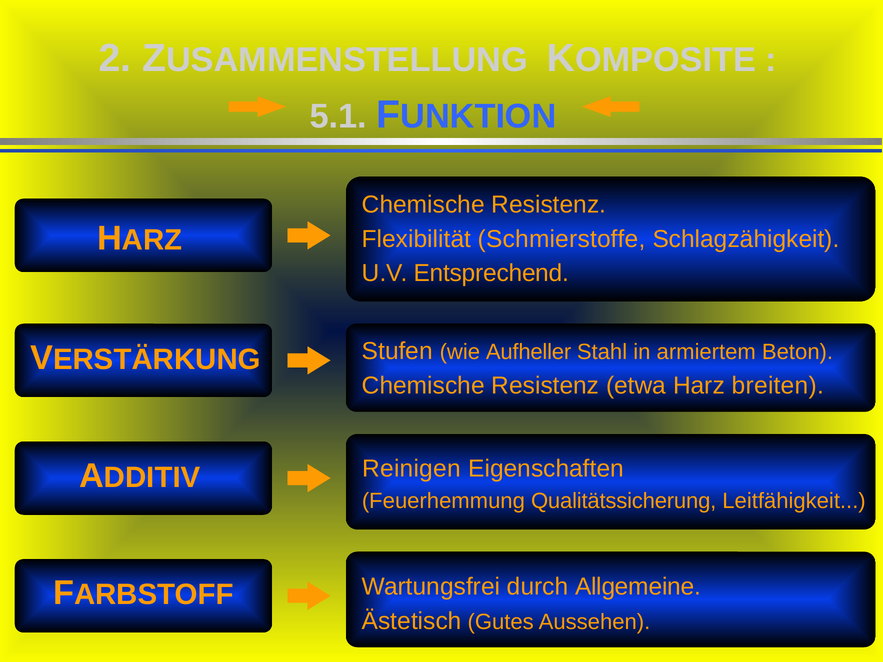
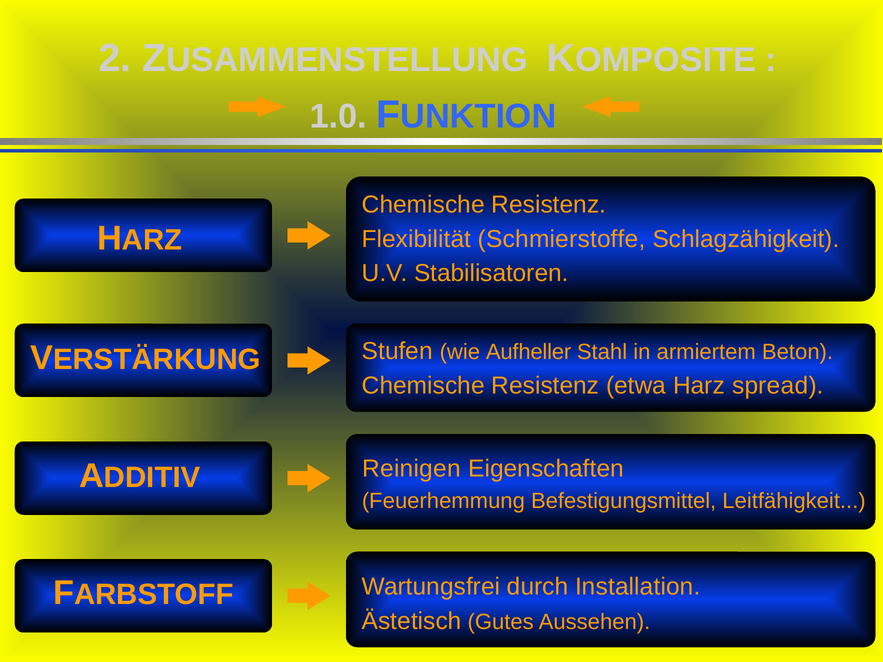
5.1: 5.1 -> 1.0 (338, 116)
Entsprechend: Entsprechend -> Stabilisatoren (491, 273)
breiten: breiten -> spread (778, 386)
Qualitätssicherung: Qualitätssicherung -> Befestigungsmittel (624, 501)
Allgemeine: Allgemeine -> Installation (638, 587)
